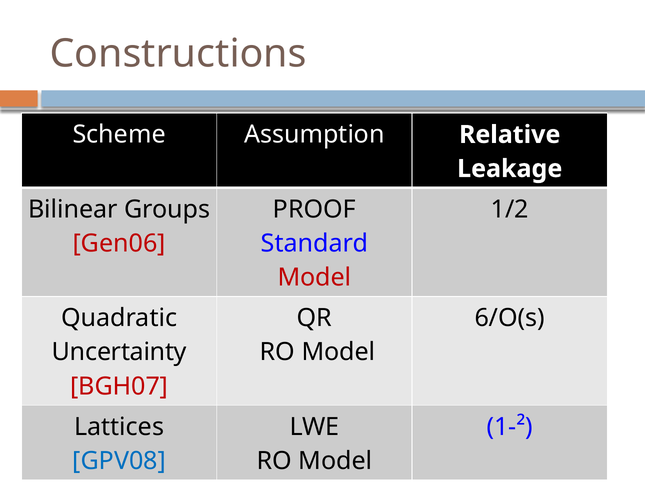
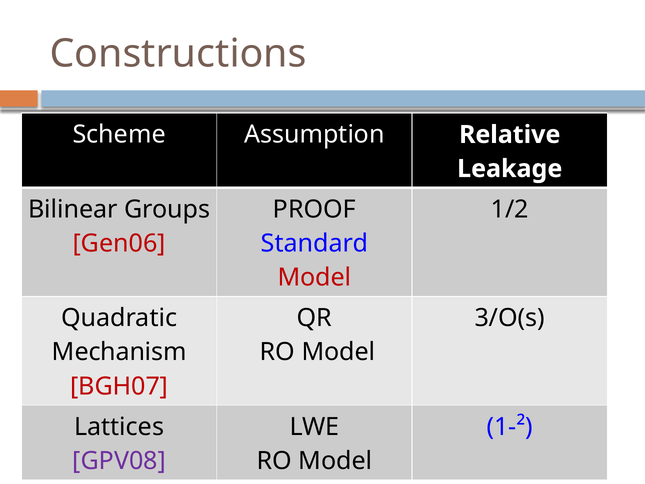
6/O(s: 6/O(s -> 3/O(s (510, 318)
Uncertainty: Uncertainty -> Mechanism (119, 352)
GPV08 colour: blue -> purple (119, 461)
